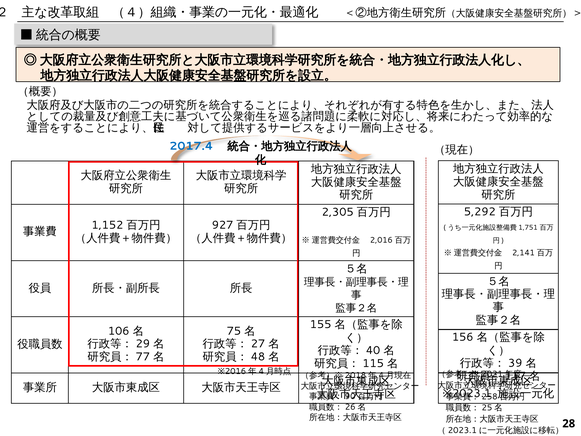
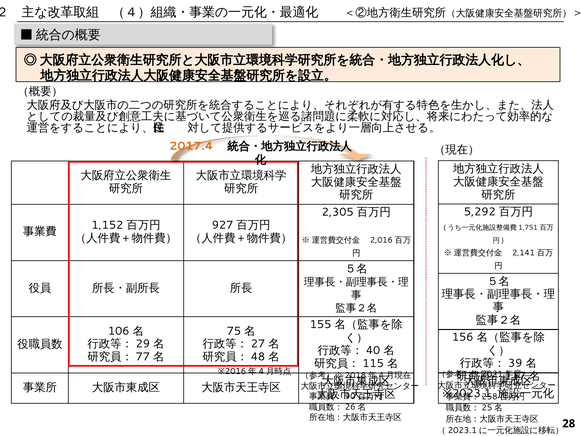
2017.4 colour: blue -> orange (191, 146)
